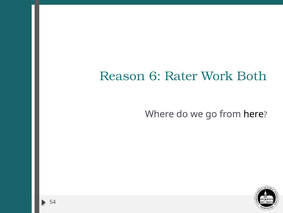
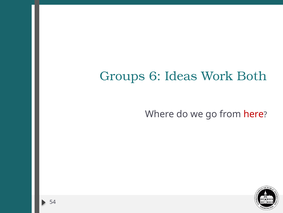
Reason: Reason -> Groups (122, 76)
Rater: Rater -> Ideas (181, 76)
here colour: black -> red (254, 114)
